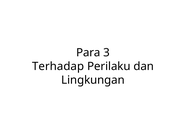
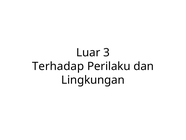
Para: Para -> Luar (88, 52)
